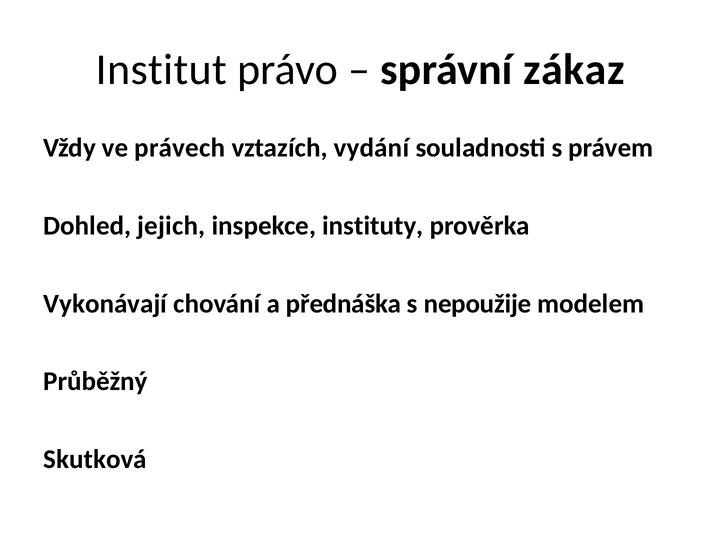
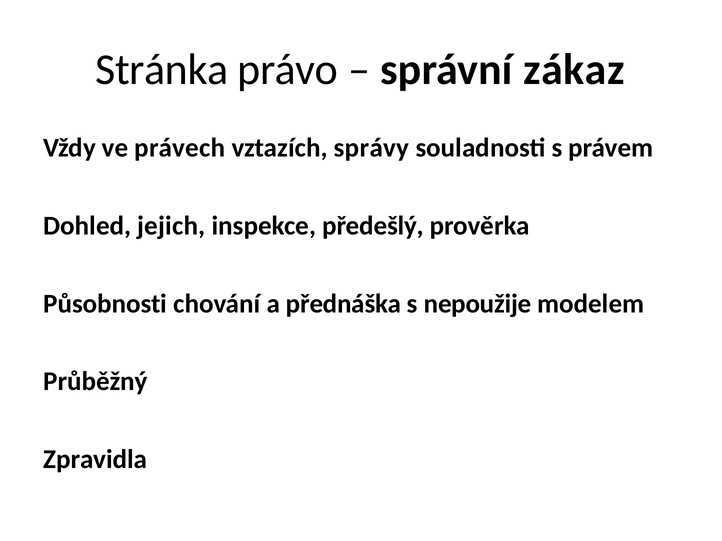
Institut: Institut -> Stránka (162, 70)
vydání: vydání -> správy (371, 148)
instituty: instituty -> předešlý (373, 226)
Vykonávají: Vykonávají -> Působnosti (105, 304)
Skutková: Skutková -> Zpravidla (95, 460)
